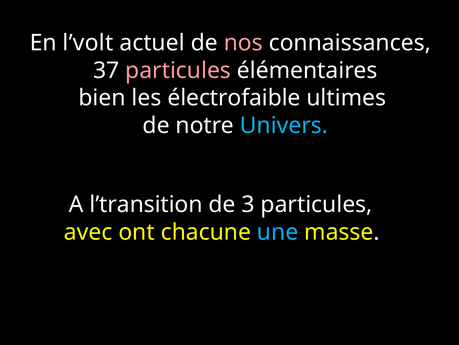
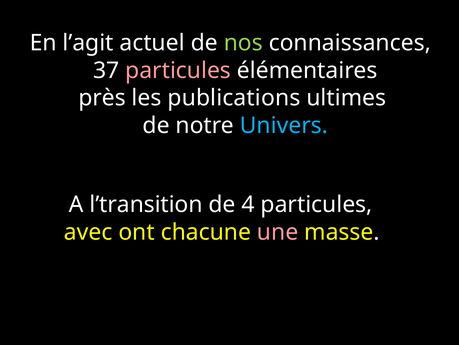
l’volt: l’volt -> l’agit (88, 43)
nos colour: pink -> light green (243, 43)
bien: bien -> près (102, 98)
électrofaible: électrofaible -> publications (234, 98)
3: 3 -> 4 (248, 204)
une colour: light blue -> pink (278, 232)
